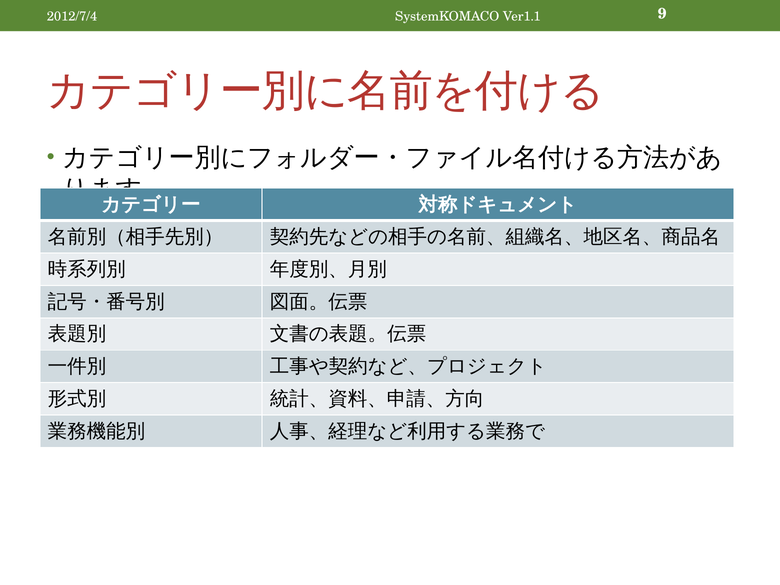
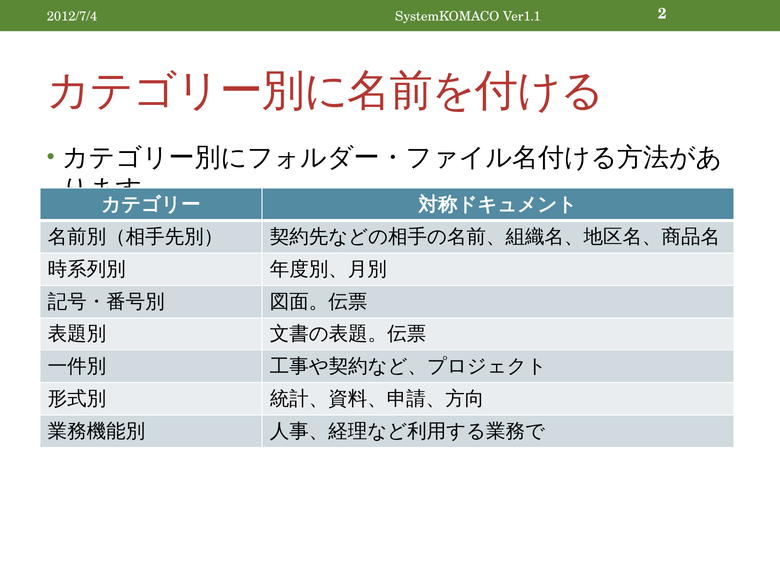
9: 9 -> 2 (662, 14)
